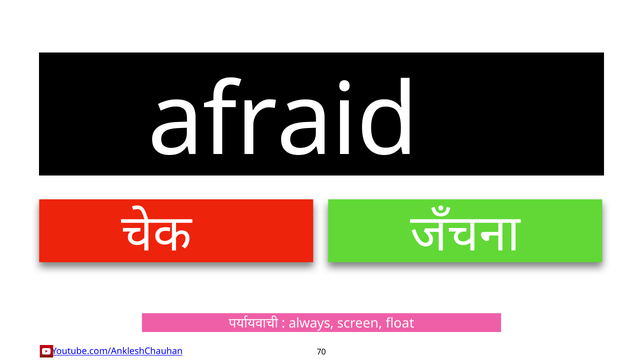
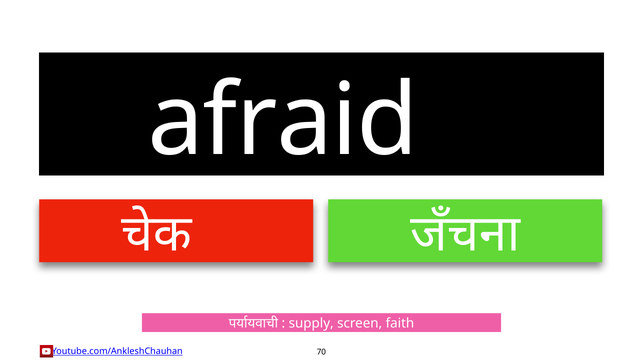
always: always -> supply (311, 323)
float: float -> faith (400, 323)
